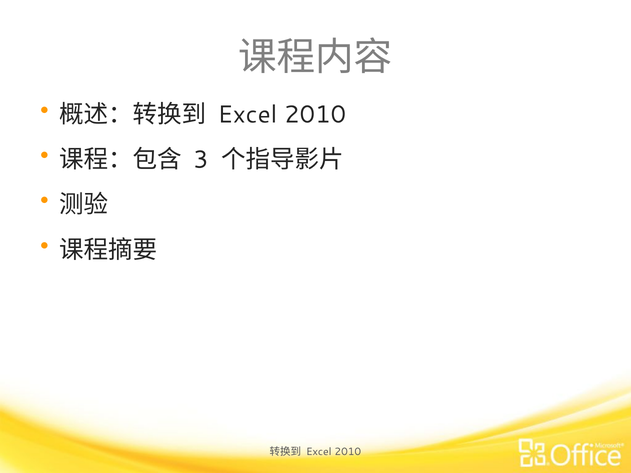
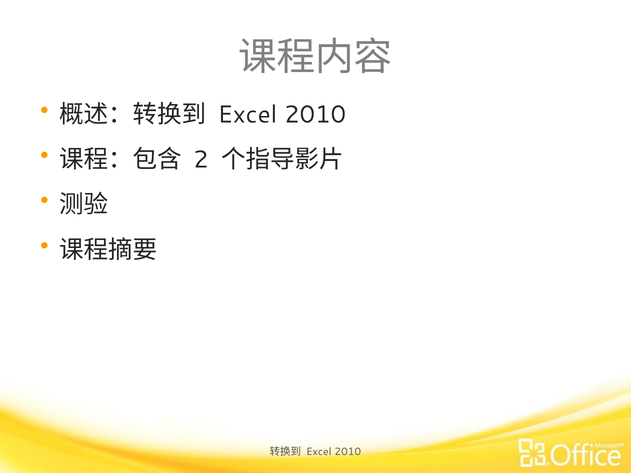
3: 3 -> 2 (201, 160)
